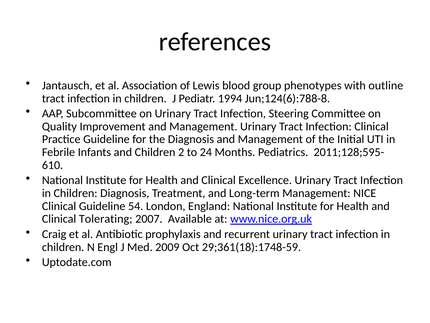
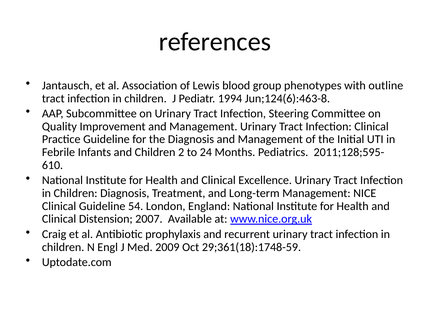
Jun;124(6):788-8: Jun;124(6):788-8 -> Jun;124(6):463-8 (287, 98)
Tolerating: Tolerating -> Distension (106, 219)
